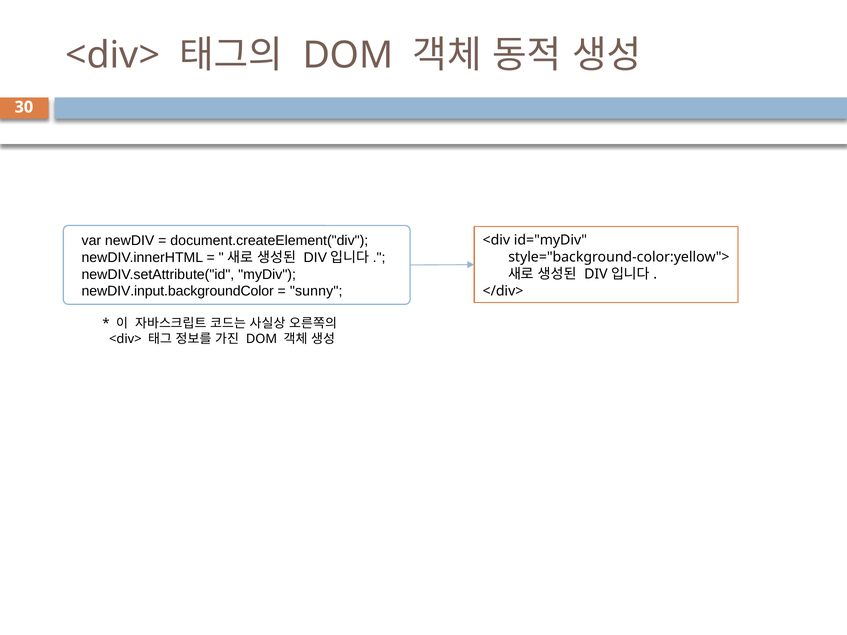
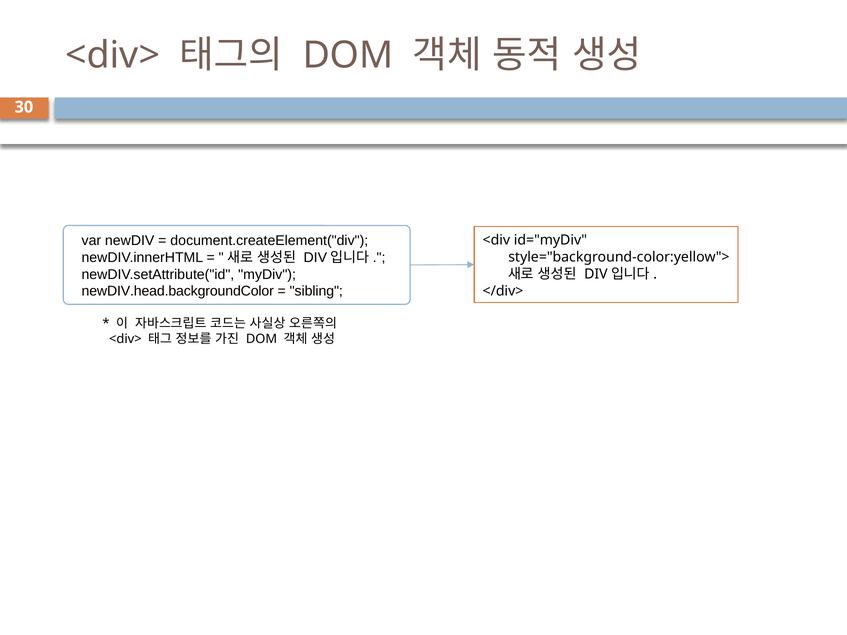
newDIV.input.backgroundColor: newDIV.input.backgroundColor -> newDIV.head.backgroundColor (178, 291)
sunny: sunny -> sibling (316, 291)
